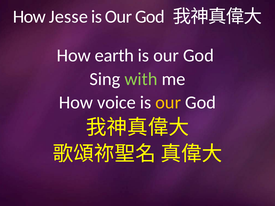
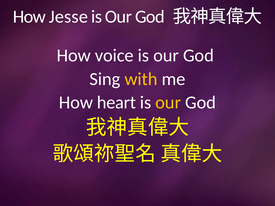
earth: earth -> voice (114, 56)
with colour: light green -> yellow (141, 79)
voice: voice -> heart (116, 103)
